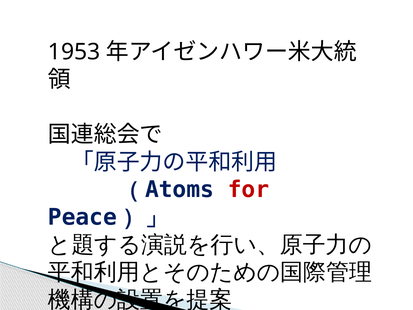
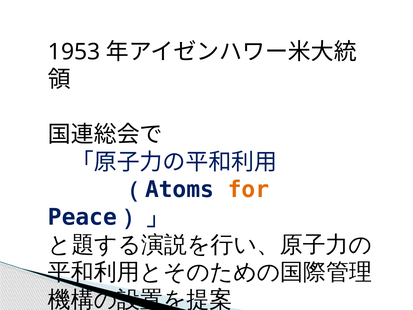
for colour: red -> orange (249, 190)
